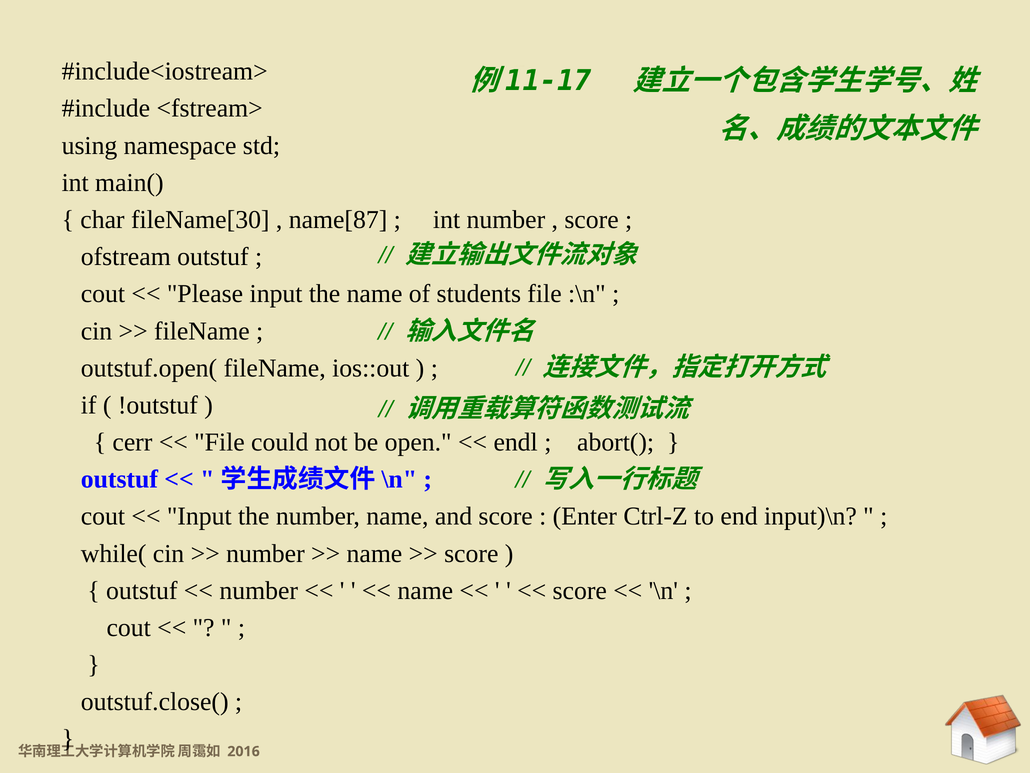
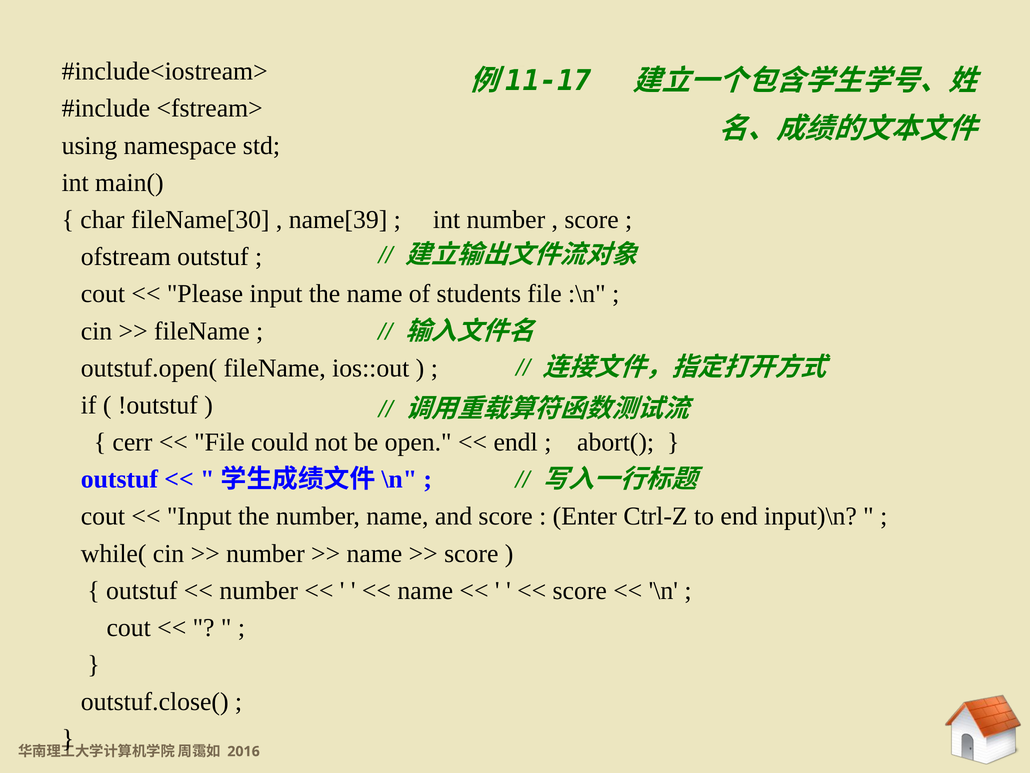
name[87: name[87 -> name[39 (338, 220)
